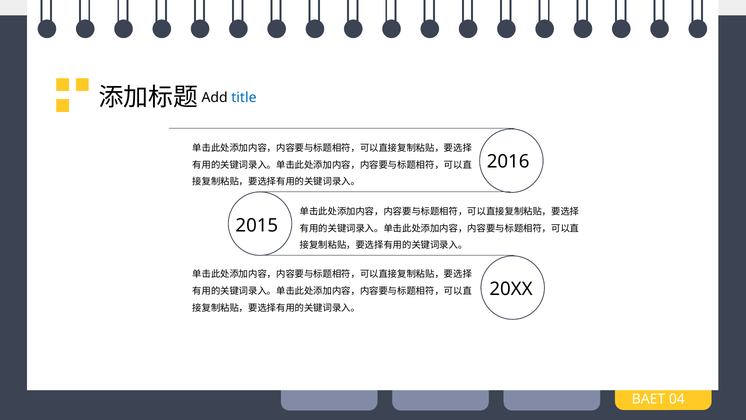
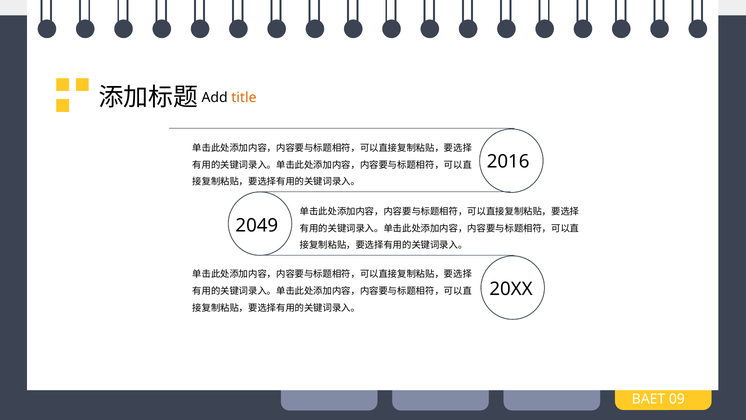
title colour: blue -> orange (244, 98)
2015: 2015 -> 2049 (257, 225)
04: 04 -> 09 (677, 399)
